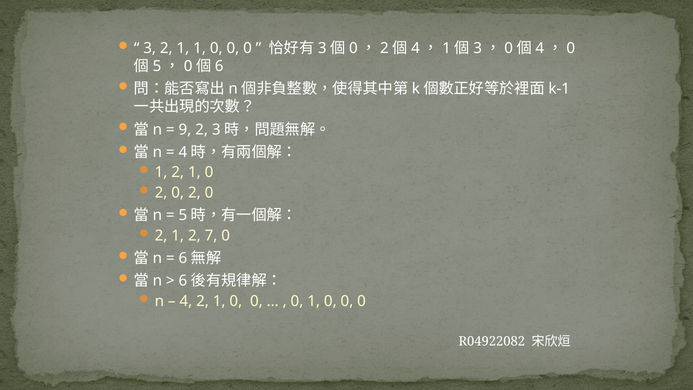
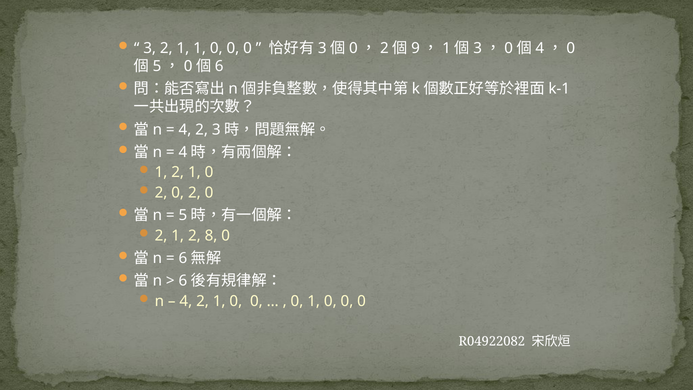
4: 4 -> 9 (415, 48)
9: 9 -> 4 (185, 129)
7: 7 -> 8 (211, 236)
